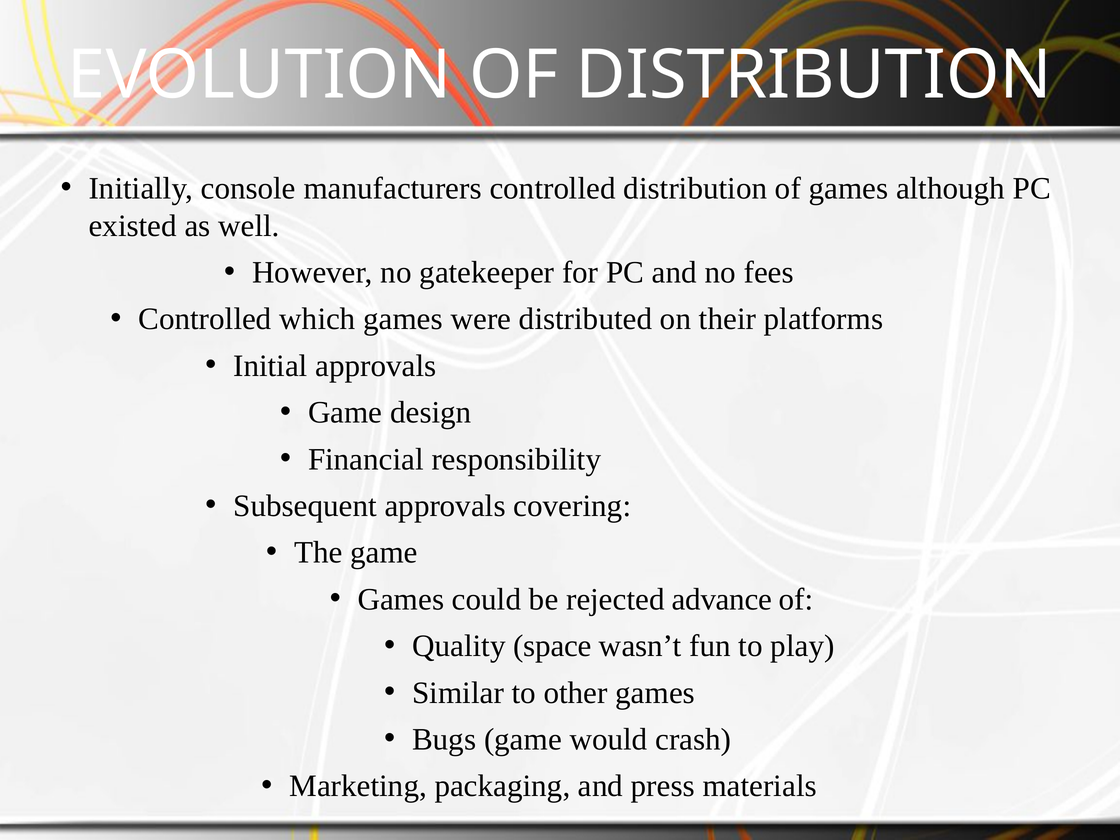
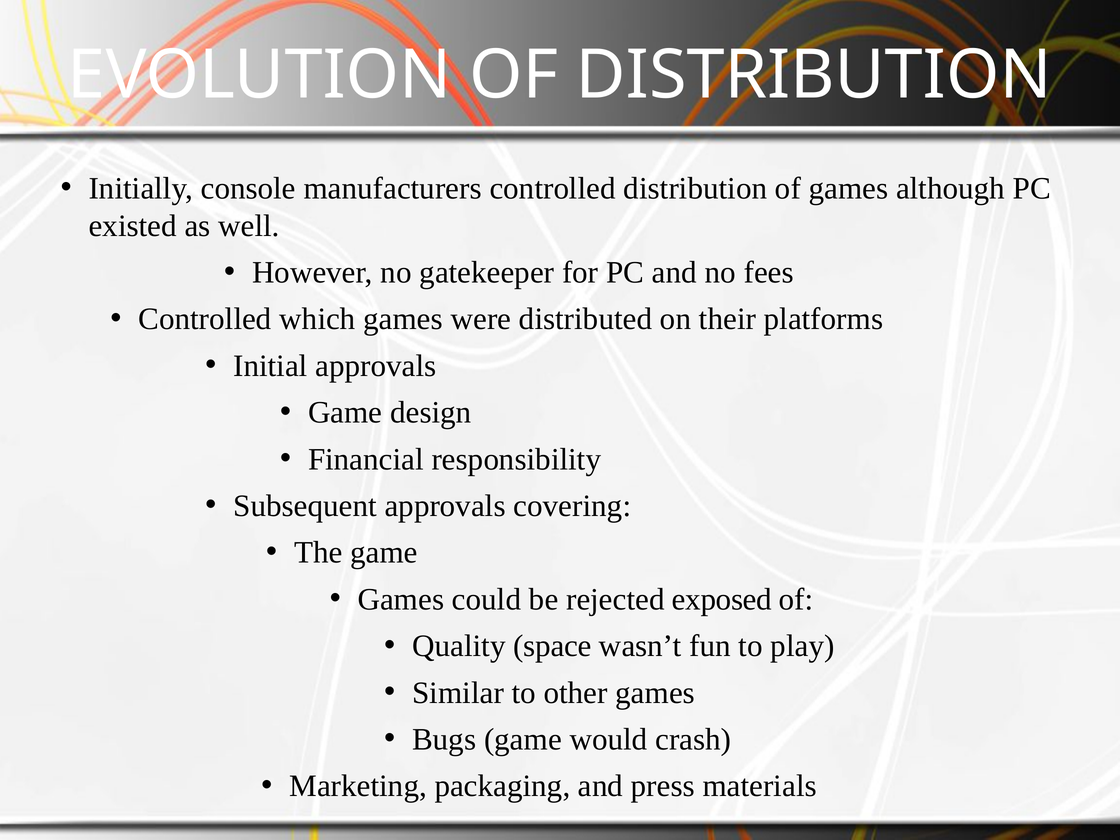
advance: advance -> exposed (722, 599)
